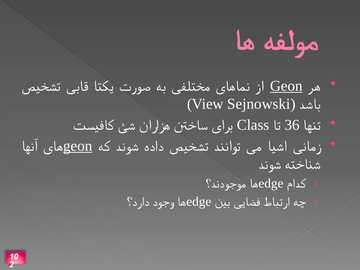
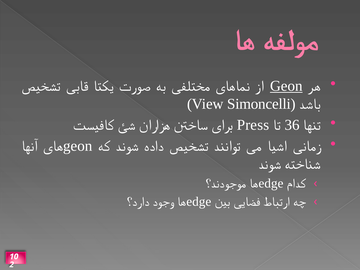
Sejnowski: Sejnowski -> Simoncelli (259, 104)
Class: Class -> Press (253, 125)
geon underline: present -> none (78, 146)
